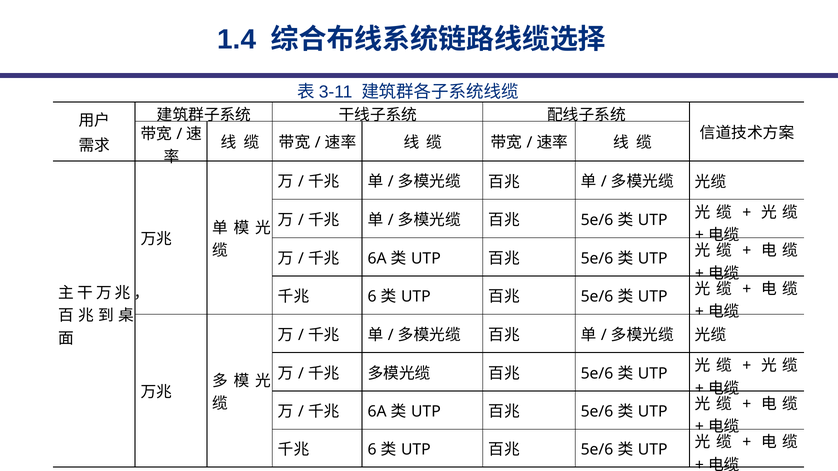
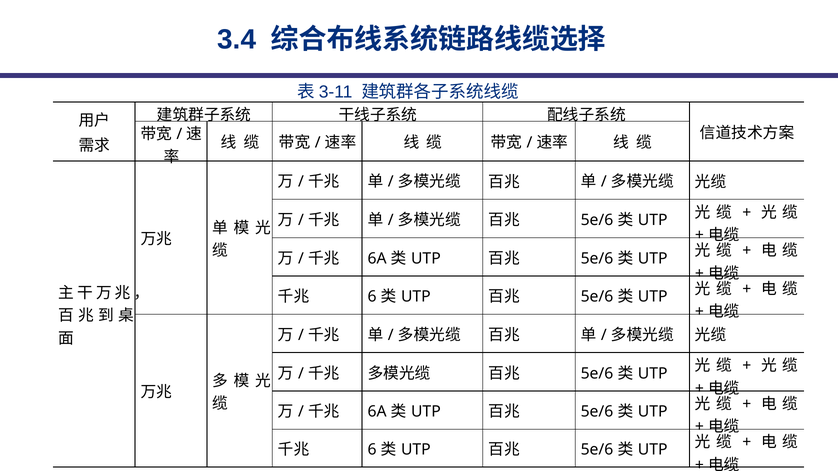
1.4: 1.4 -> 3.4 (237, 40)
